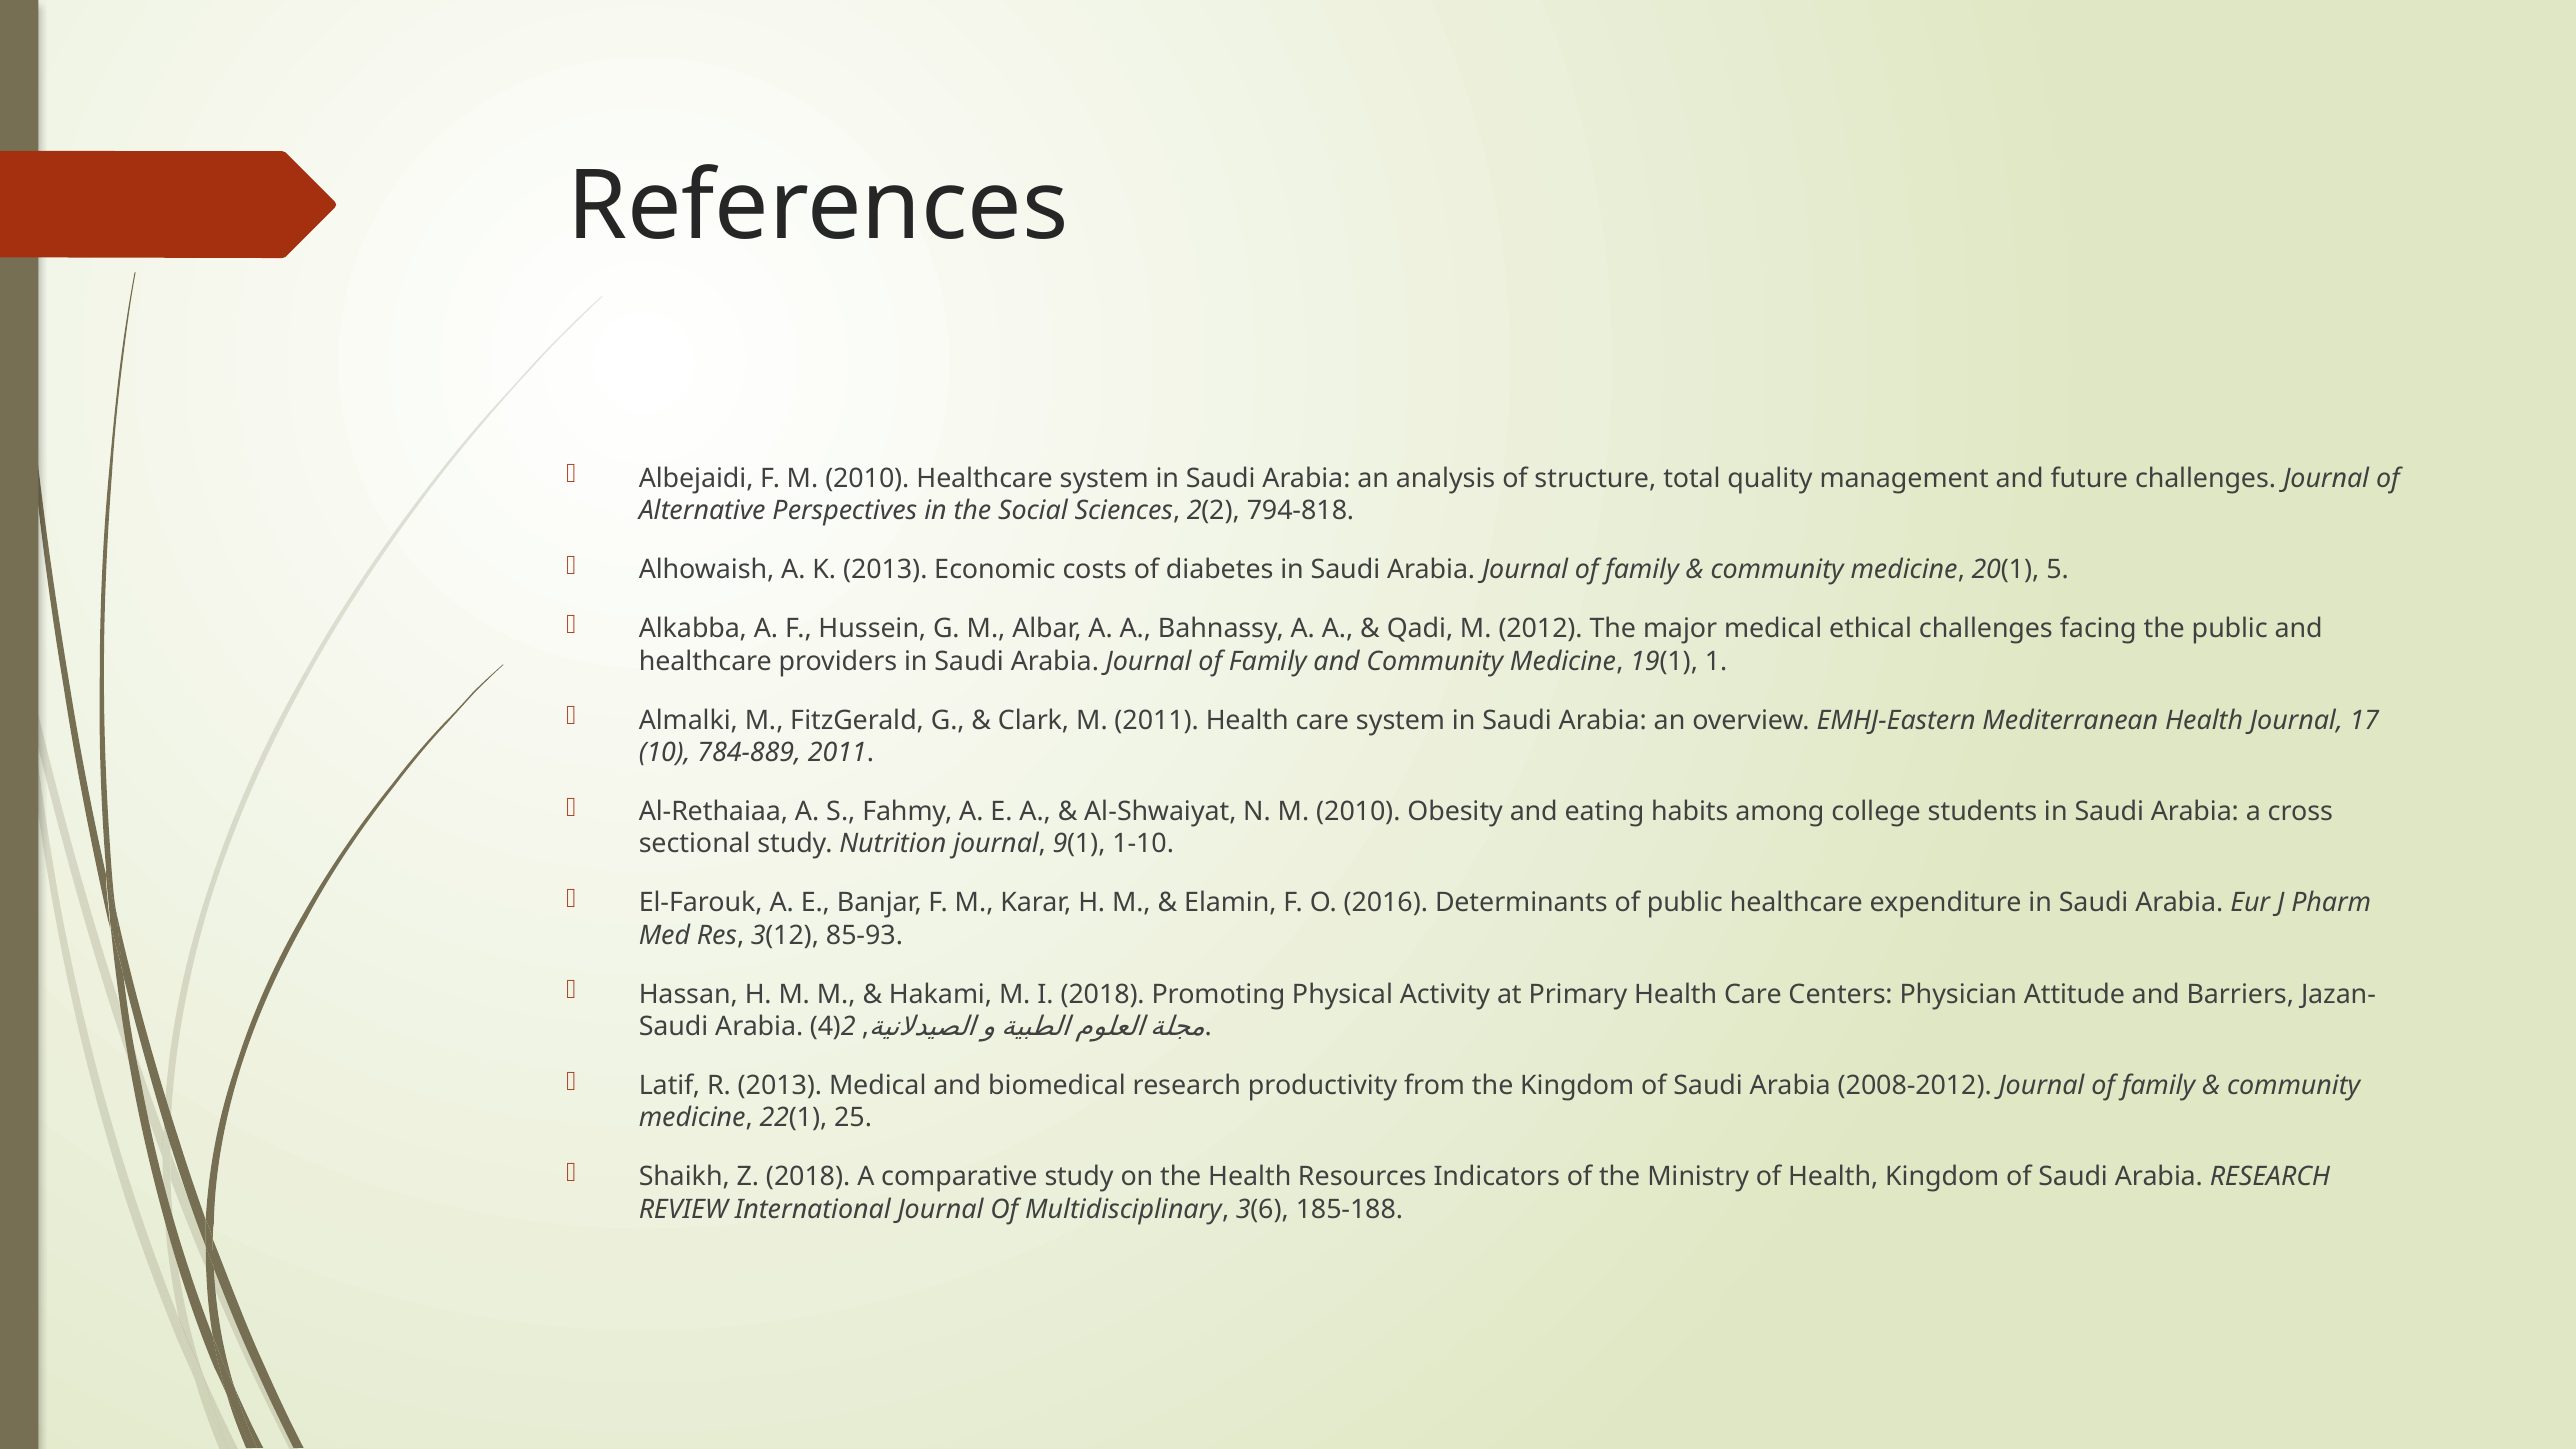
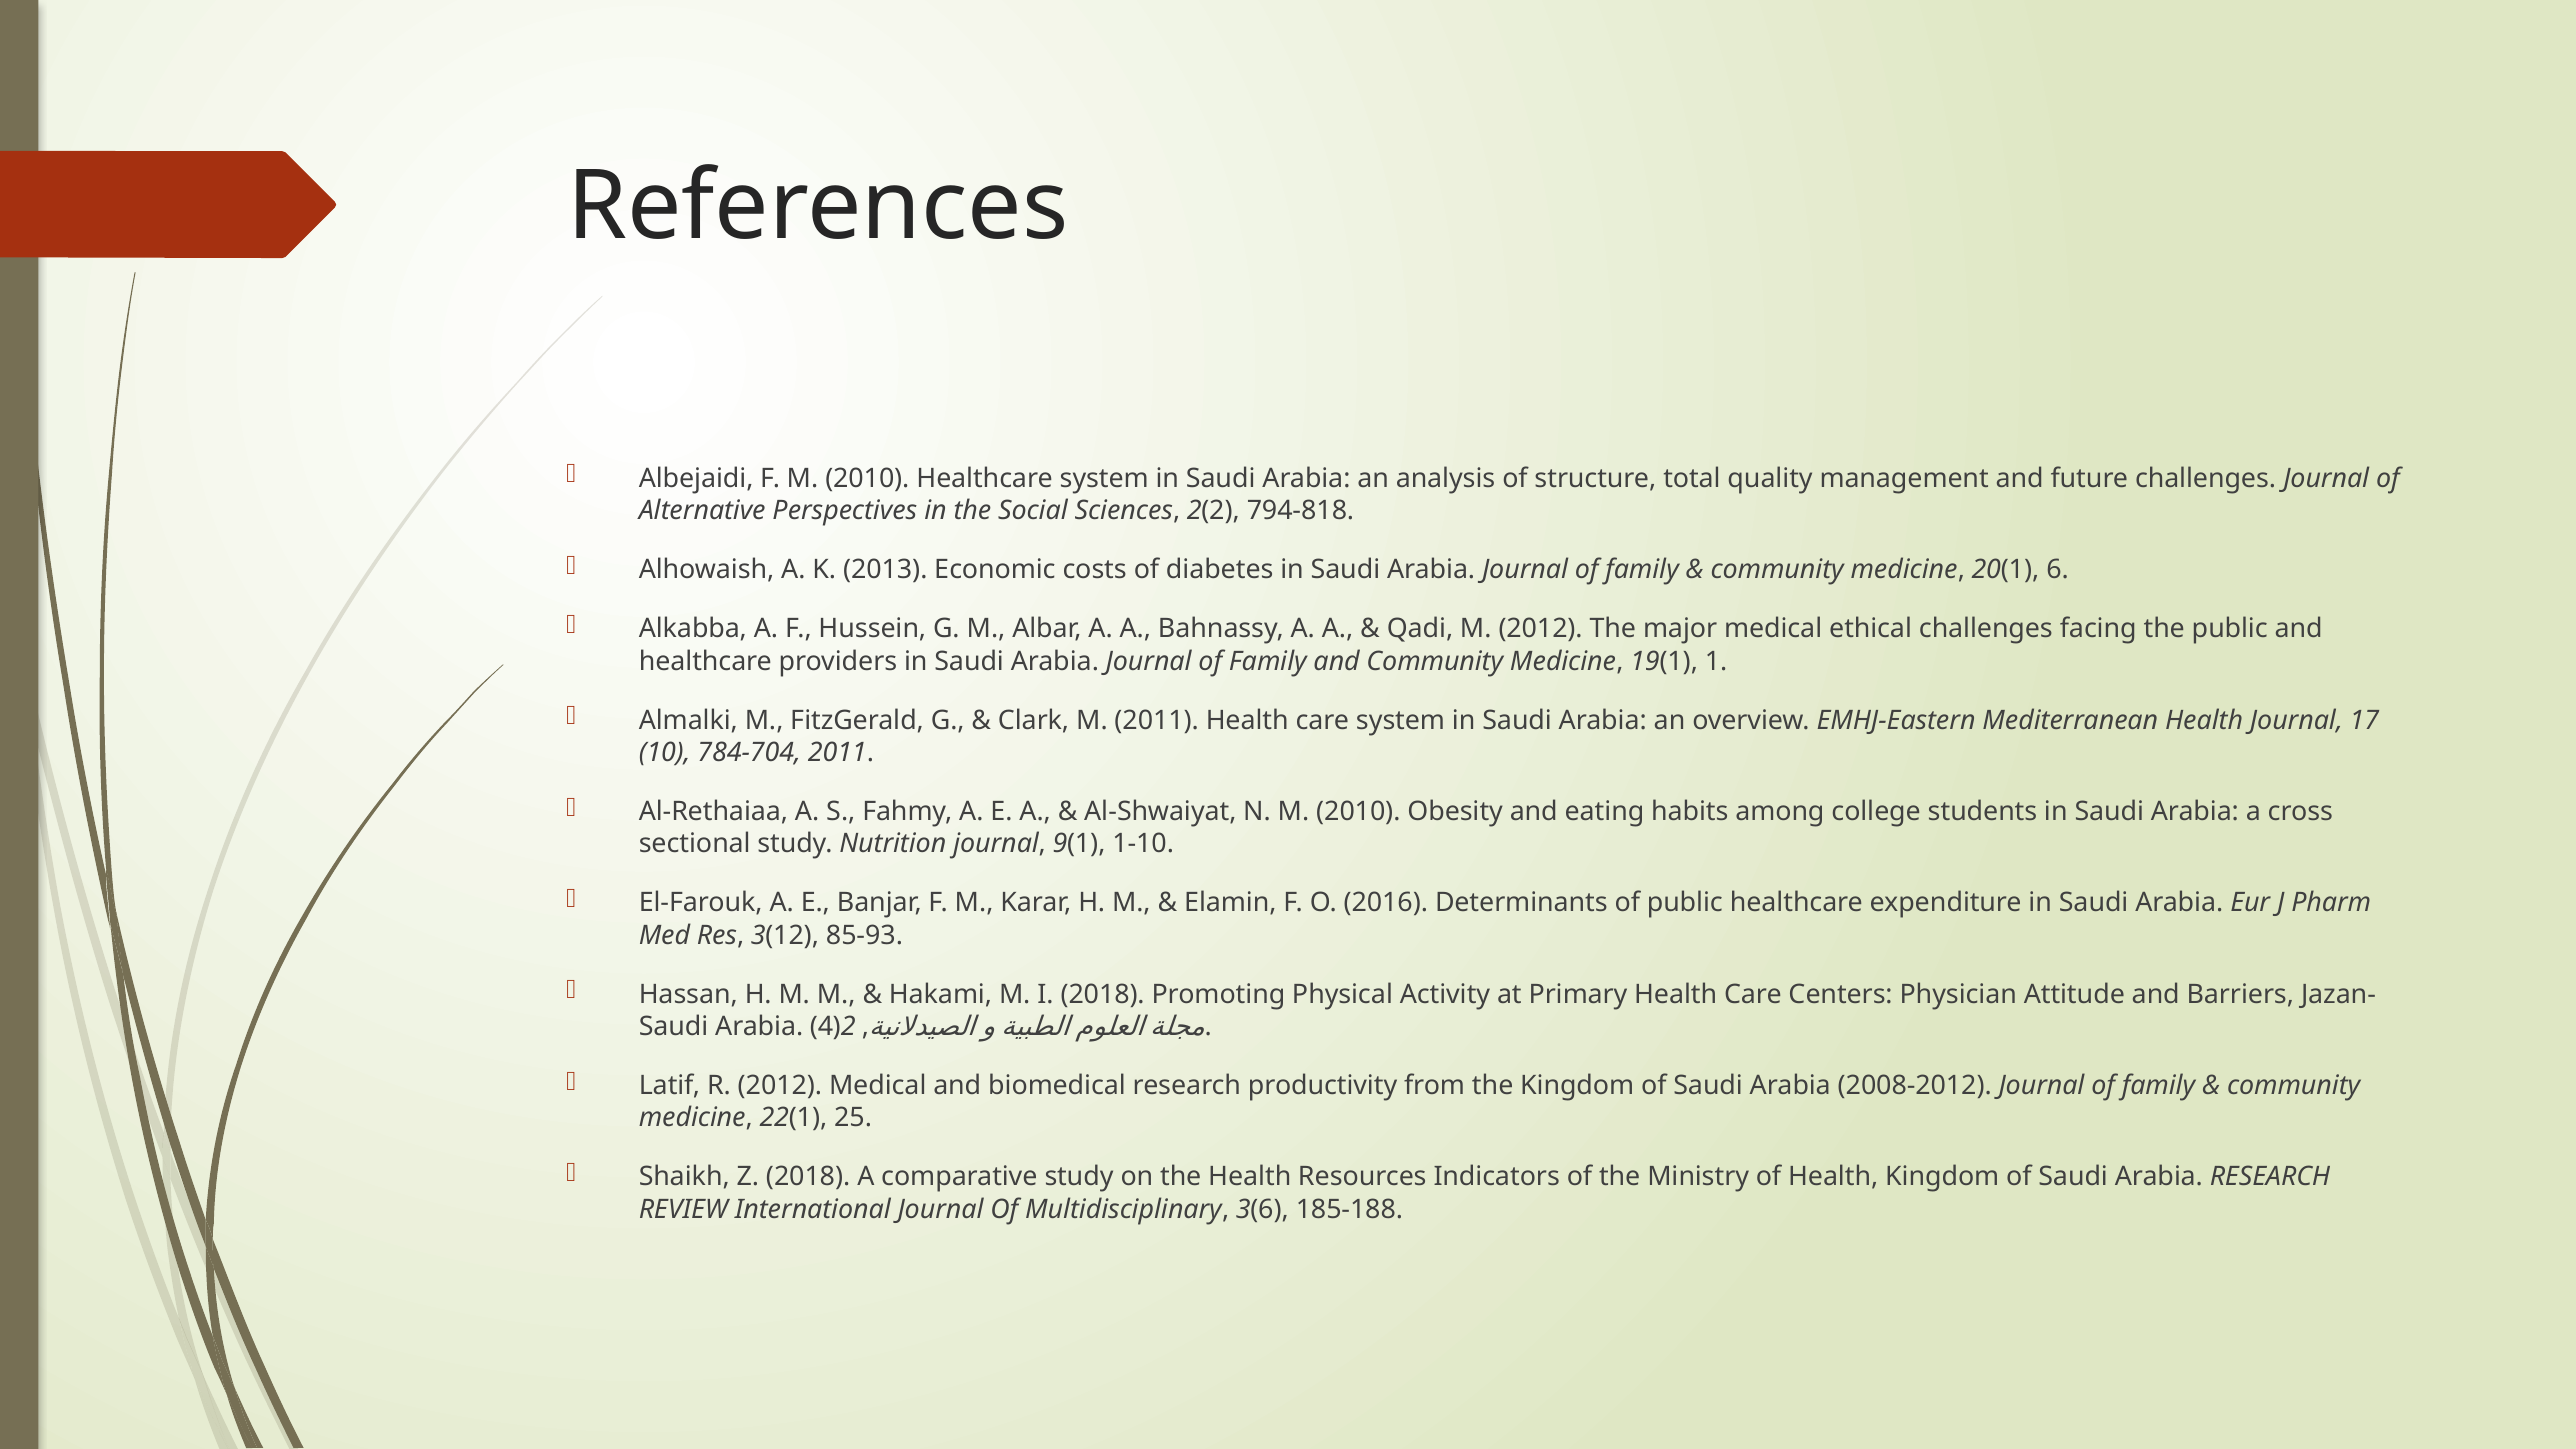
5: 5 -> 6 (2057, 570)
784-889: 784-889 -> 784-704 (749, 753)
R 2013: 2013 -> 2012 (780, 1086)
